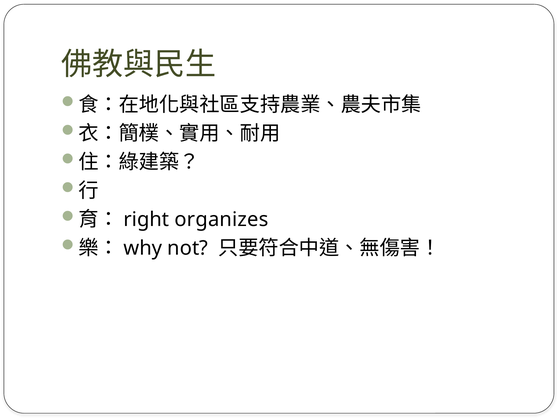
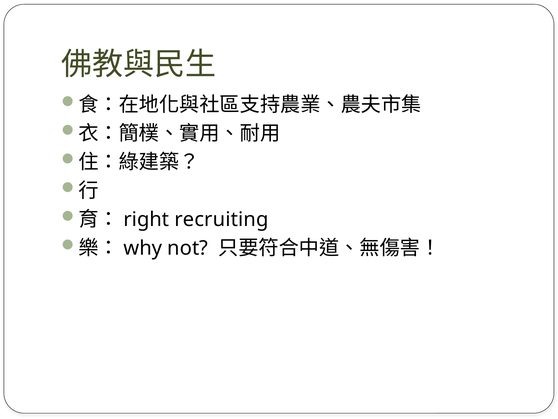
organizes: organizes -> recruiting (221, 219)
